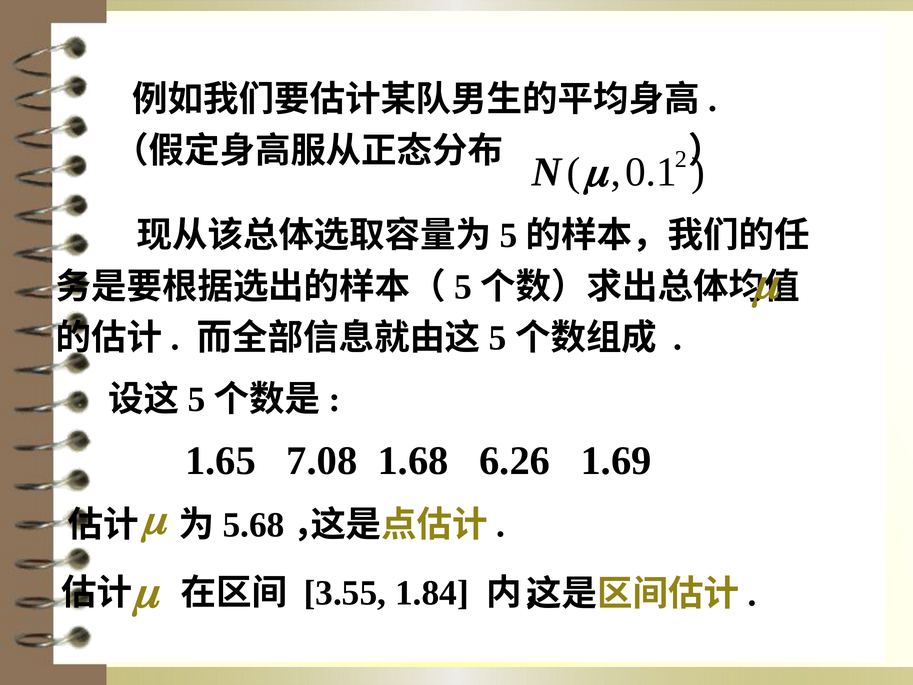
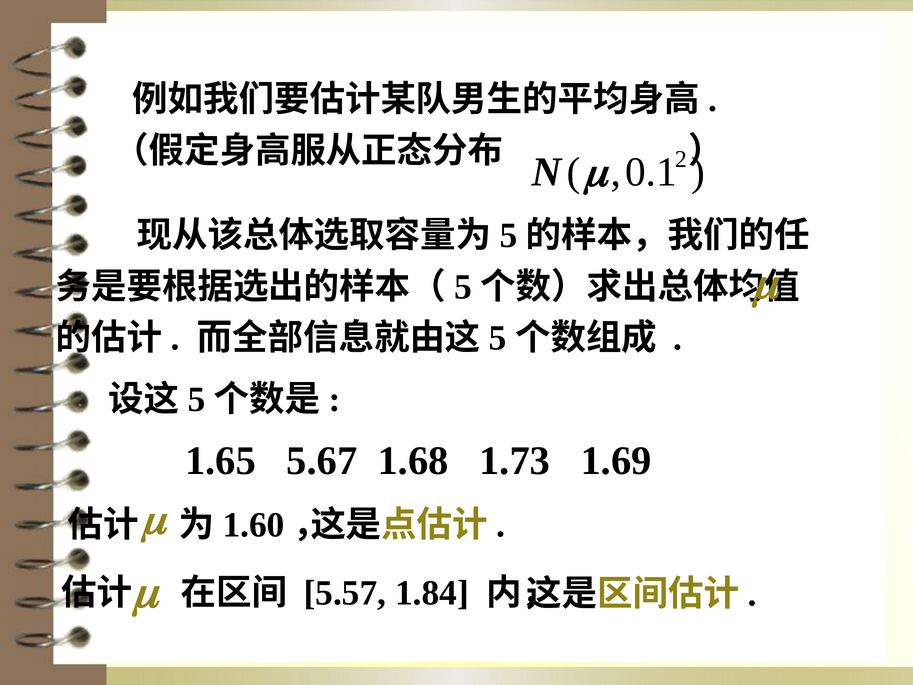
7.08: 7.08 -> 5.67 (322, 460)
6.26: 6.26 -> 1.73 (515, 460)
5.68: 5.68 -> 1.60 (254, 525)
3.55: 3.55 -> 5.57 (345, 593)
